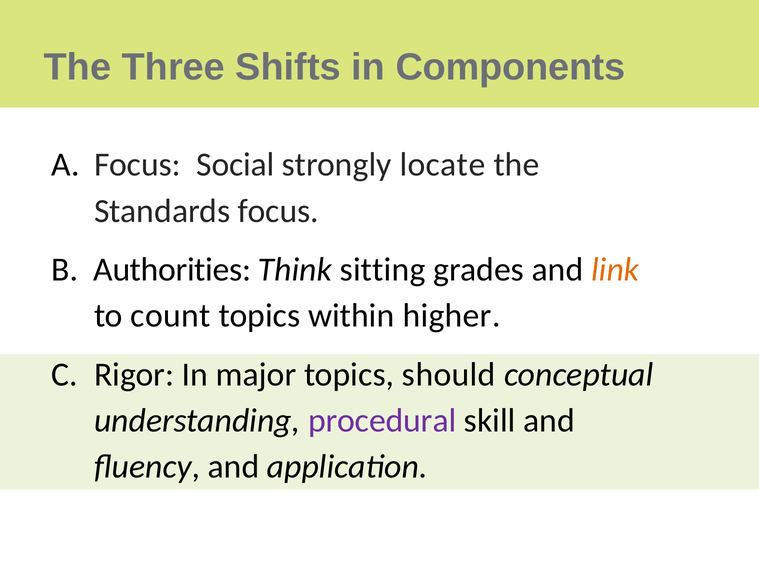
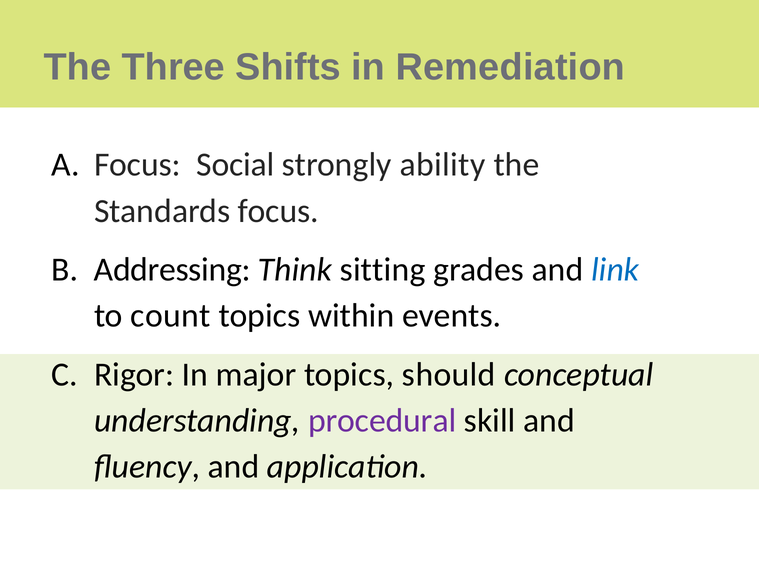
Components: Components -> Remediation (510, 67)
locate: locate -> ability (442, 165)
Authorities: Authorities -> Addressing (172, 270)
link colour: orange -> blue (615, 270)
higher: higher -> events (452, 316)
